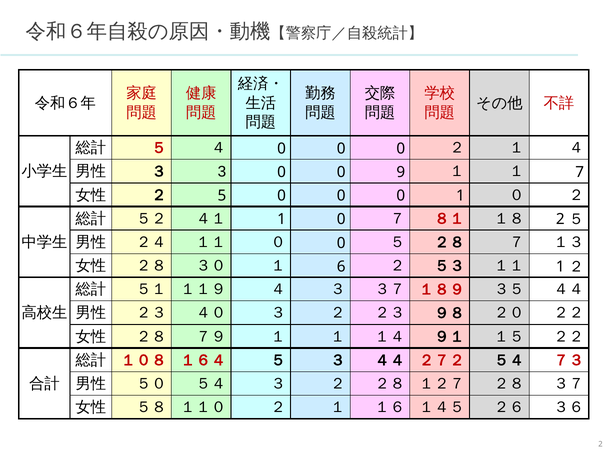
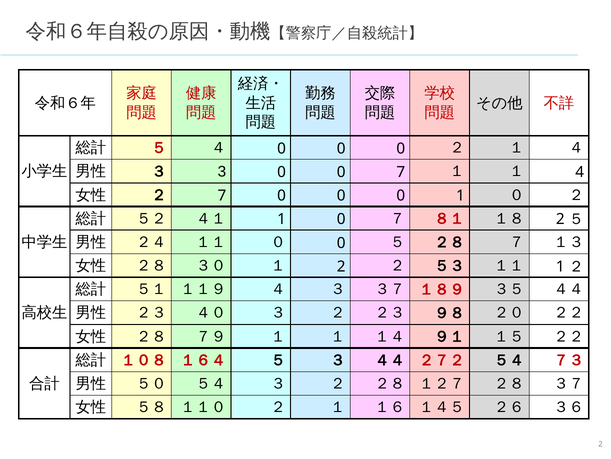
0 9: 9 -> 7 (401, 172)
7: 7 -> 4 (580, 172)
２ 5: 5 -> 7 (222, 196)
１ 6: 6 -> 2 (341, 266)
